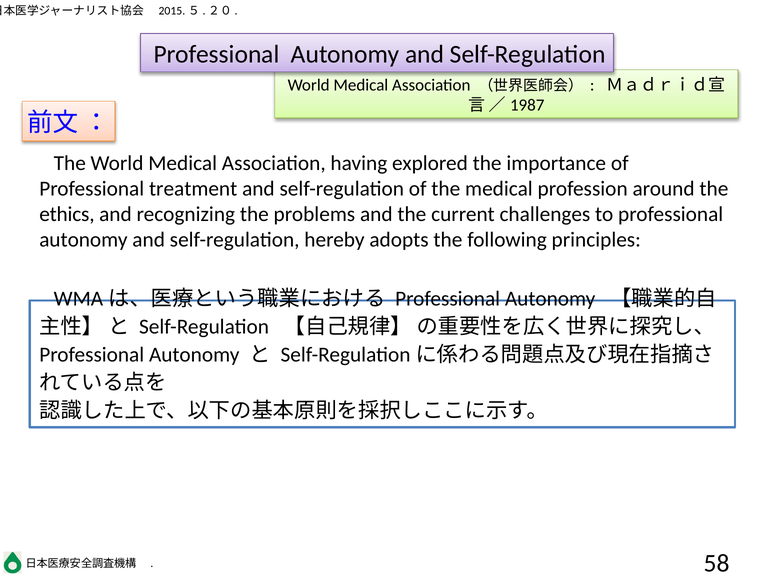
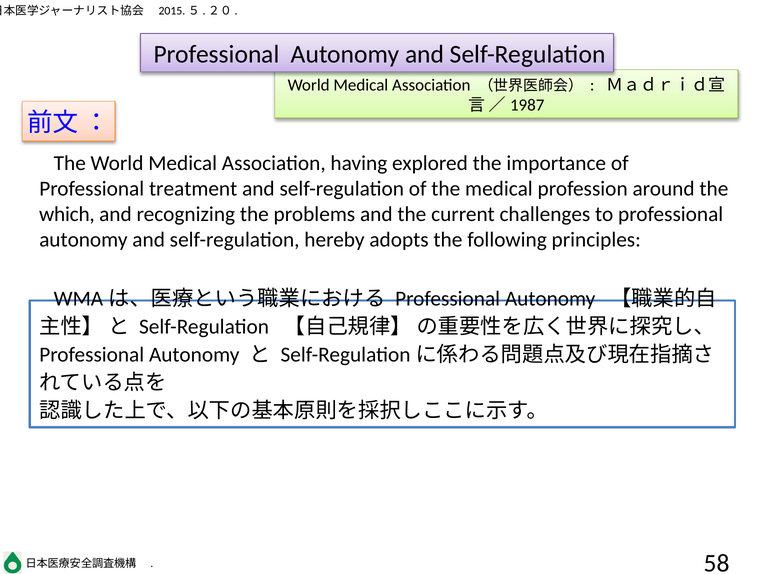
ethics: ethics -> which (67, 215)
